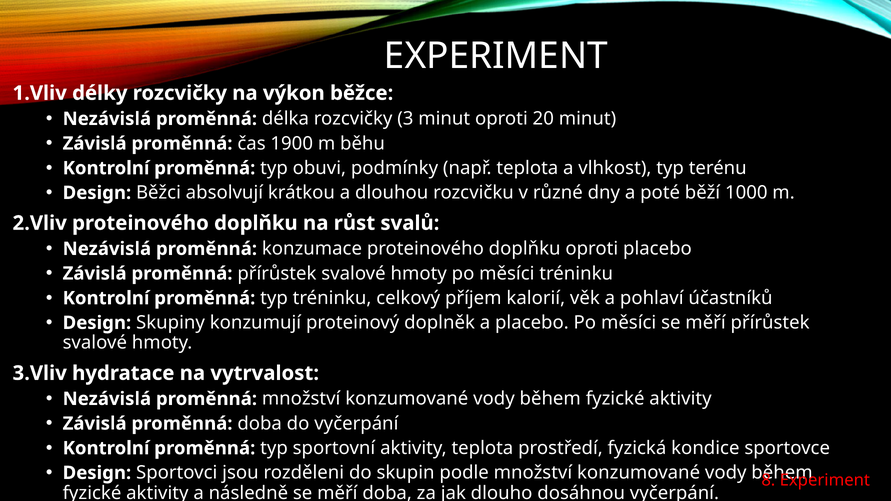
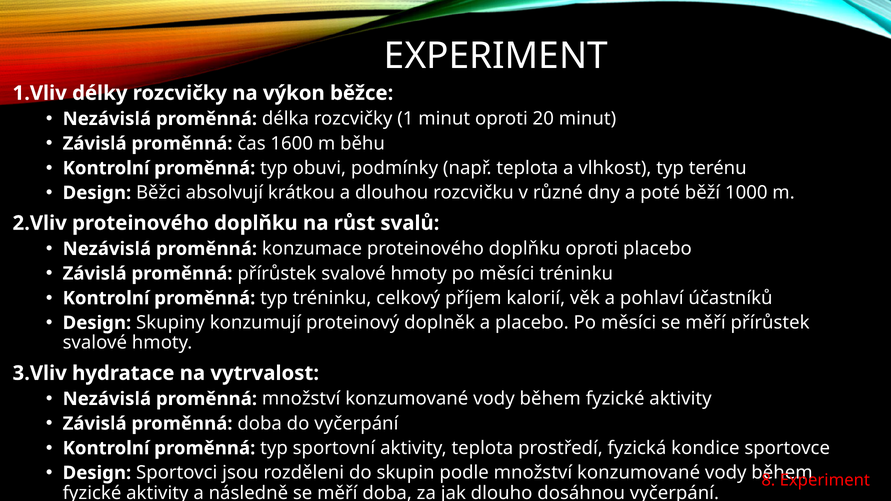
3: 3 -> 1 (405, 119)
1900: 1900 -> 1600 (292, 144)
